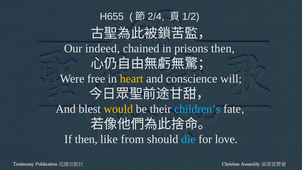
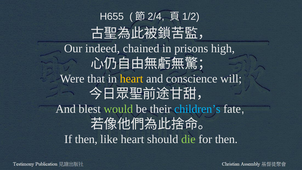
prisons then: then -> high (223, 48)
free: free -> that (96, 79)
would colour: yellow -> light green (118, 109)
like from: from -> heart (132, 139)
die colour: light blue -> light green (188, 139)
for love: love -> then (226, 139)
